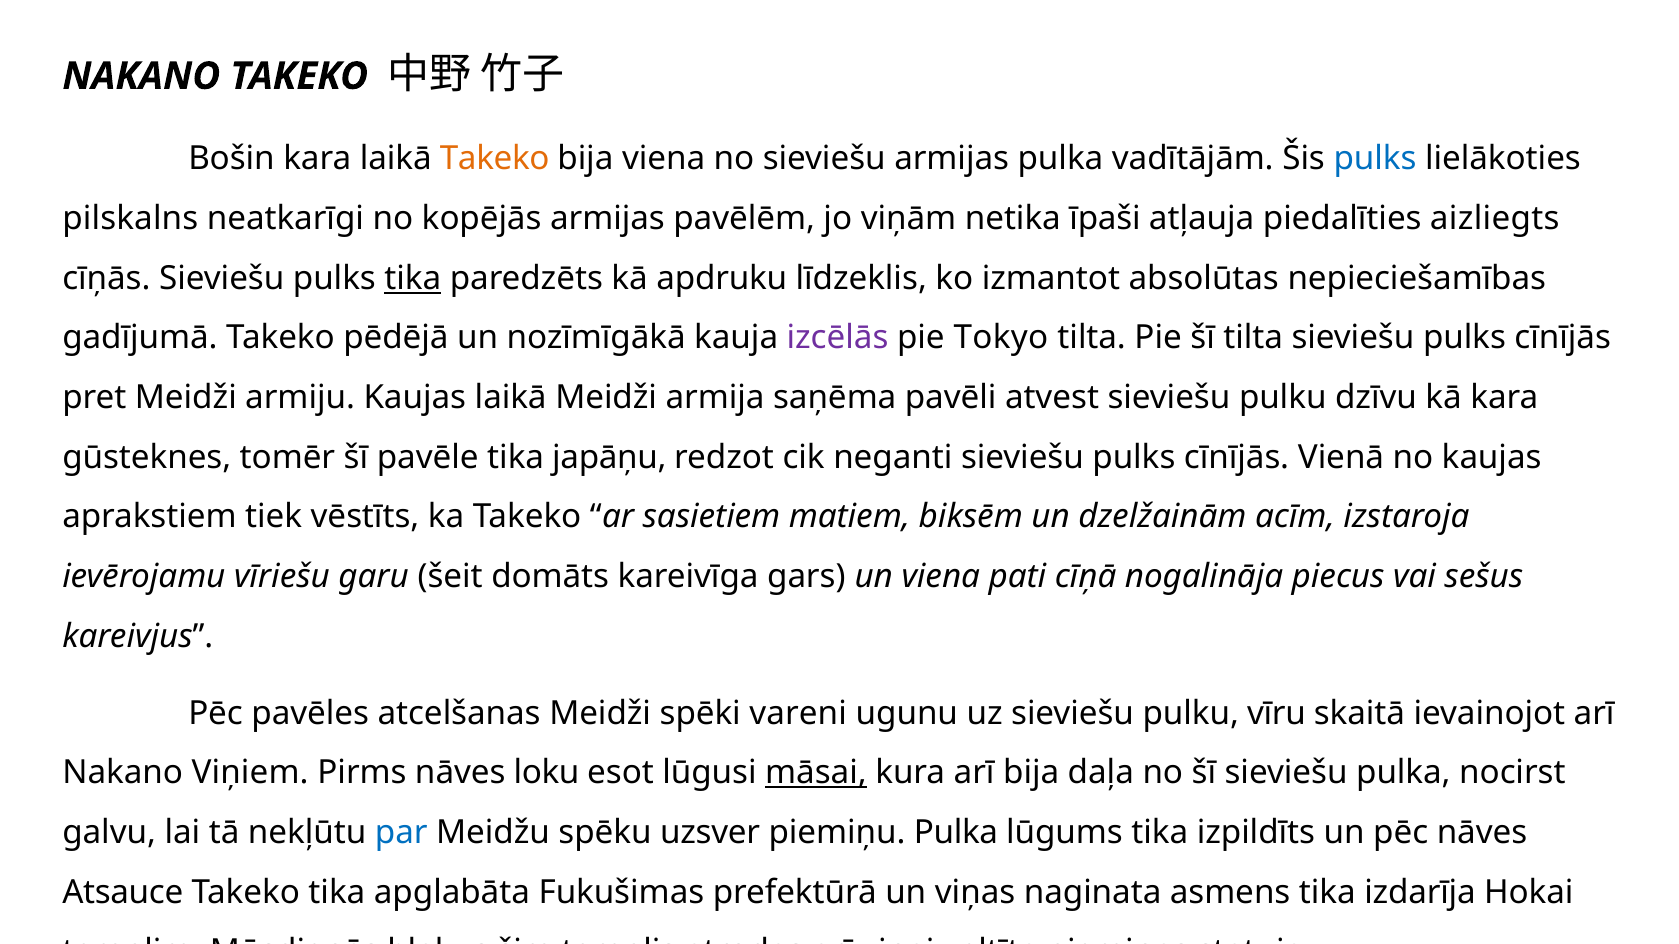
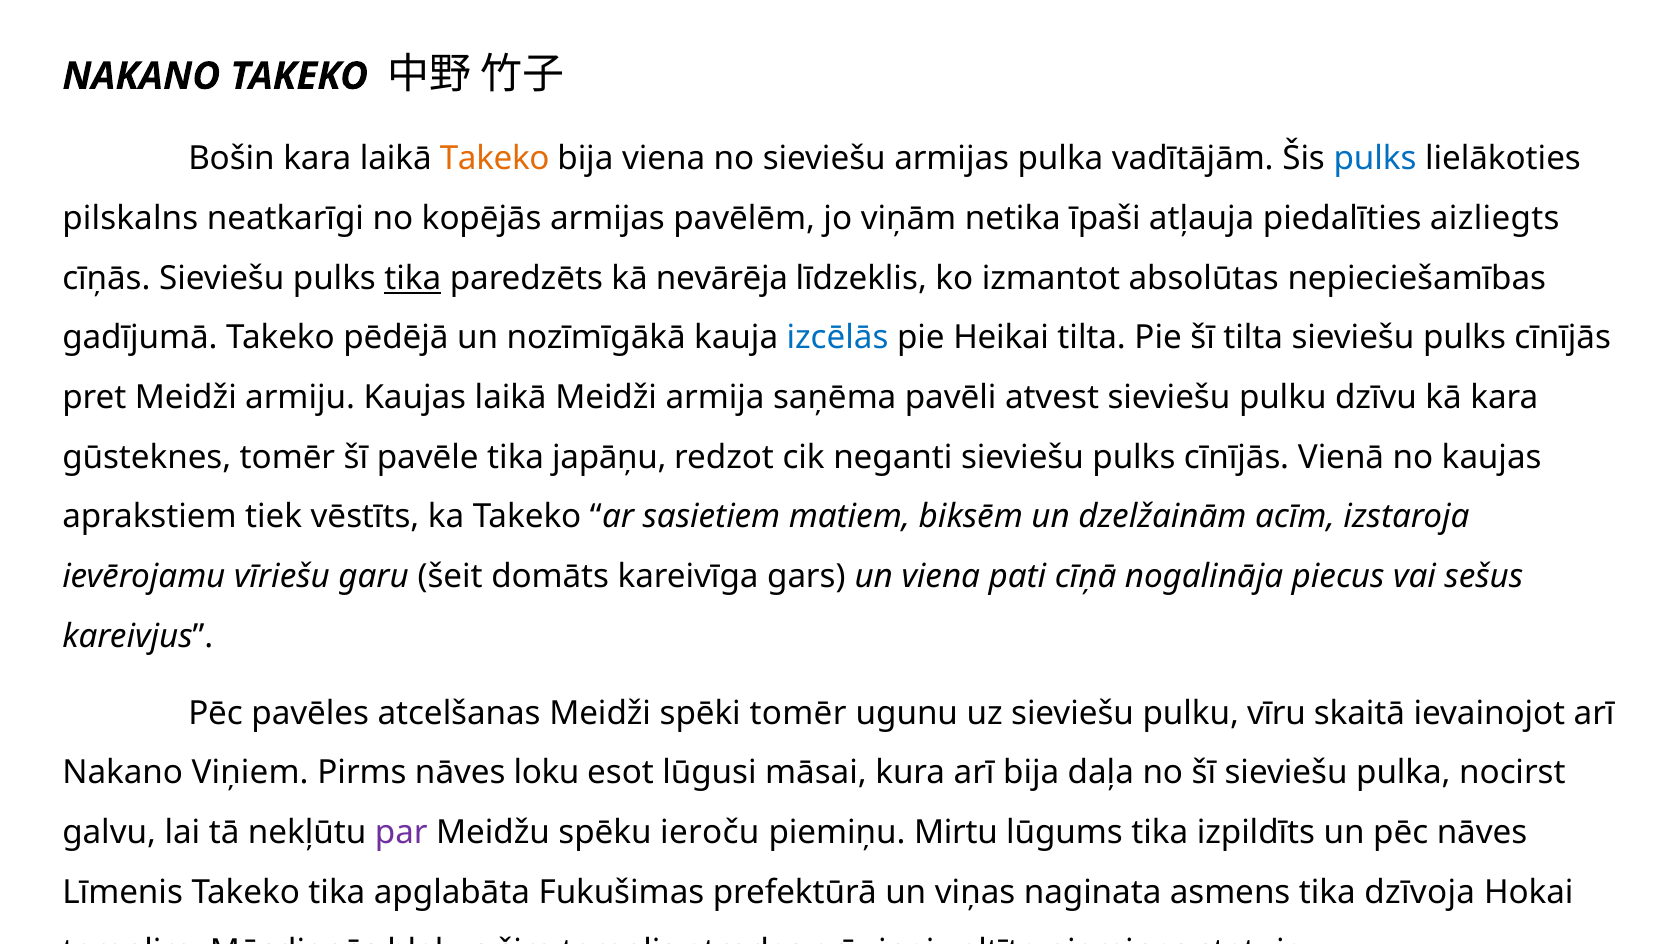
apdruku: apdruku -> nevārēja (722, 278)
izcēlās colour: purple -> blue (838, 338)
Tokyo: Tokyo -> Heikai (1001, 338)
spēki vareni: vareni -> tomēr (798, 714)
māsai underline: present -> none (816, 773)
par colour: blue -> purple (401, 833)
uzsver: uzsver -> ieroču (710, 833)
piemiņu Pulka: Pulka -> Mirtu (956, 833)
Atsauce: Atsauce -> Līmenis (123, 893)
izdarīja: izdarīja -> dzīvoja (1420, 893)
